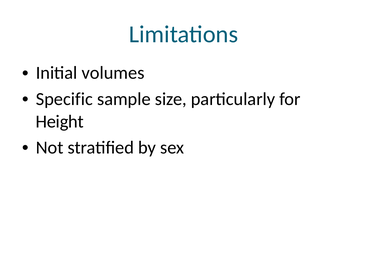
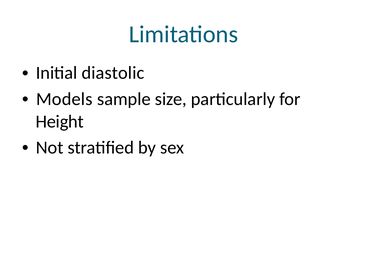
volumes: volumes -> diastolic (113, 73)
Specific: Specific -> Models (64, 99)
